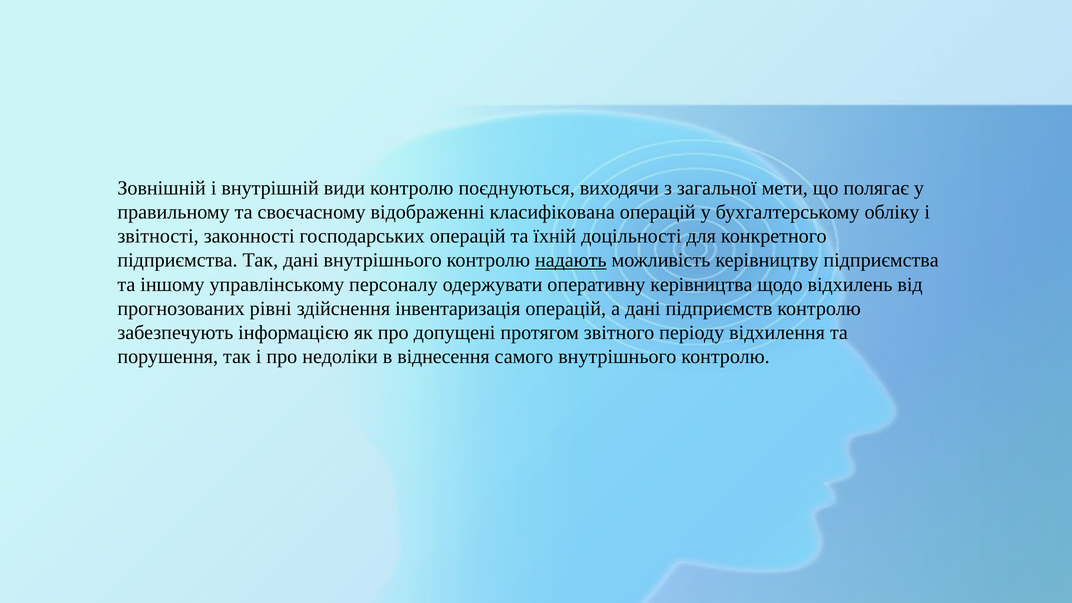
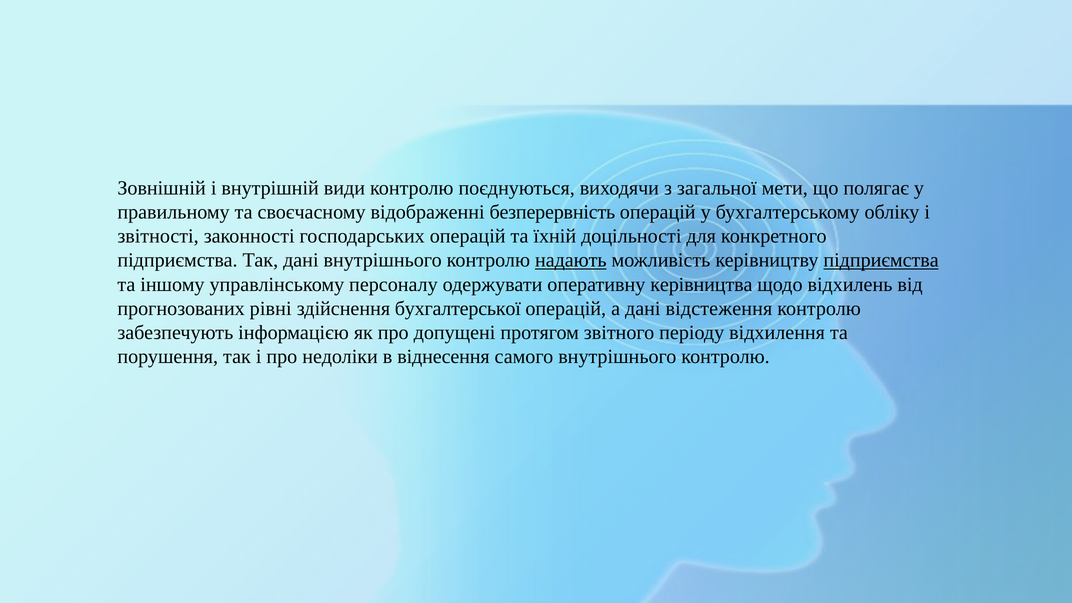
класифікована: класифікована -> безперервність (552, 212)
підприємства underline: none -> present (881, 260)
інвентаризація: інвентаризація -> бухгалтерської (458, 309)
підприємств: підприємств -> відстеження (719, 309)
